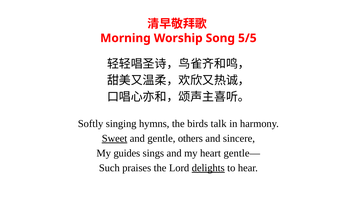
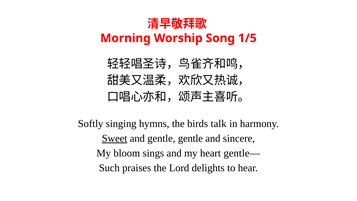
5/5: 5/5 -> 1/5 (247, 38)
gentle others: others -> gentle (190, 138)
guides: guides -> bloom (127, 153)
delights underline: present -> none (208, 168)
